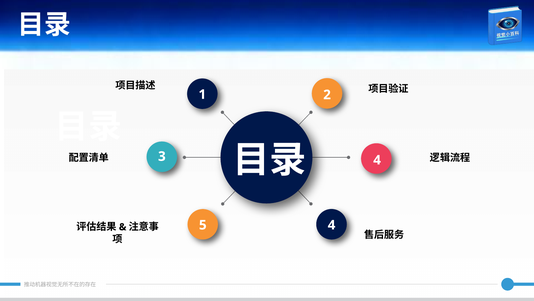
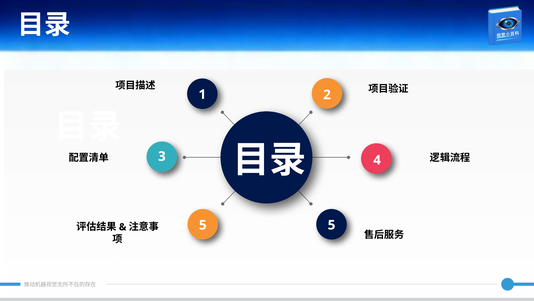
5 4: 4 -> 5 (332, 225)
